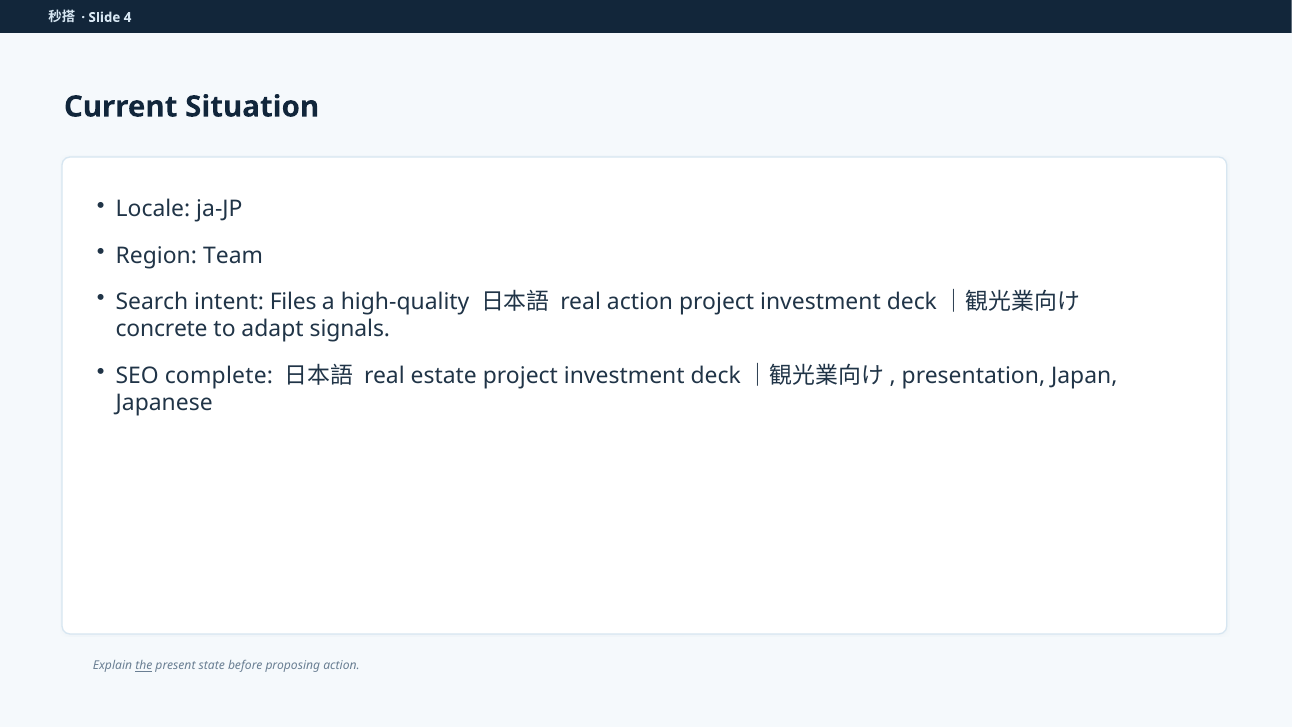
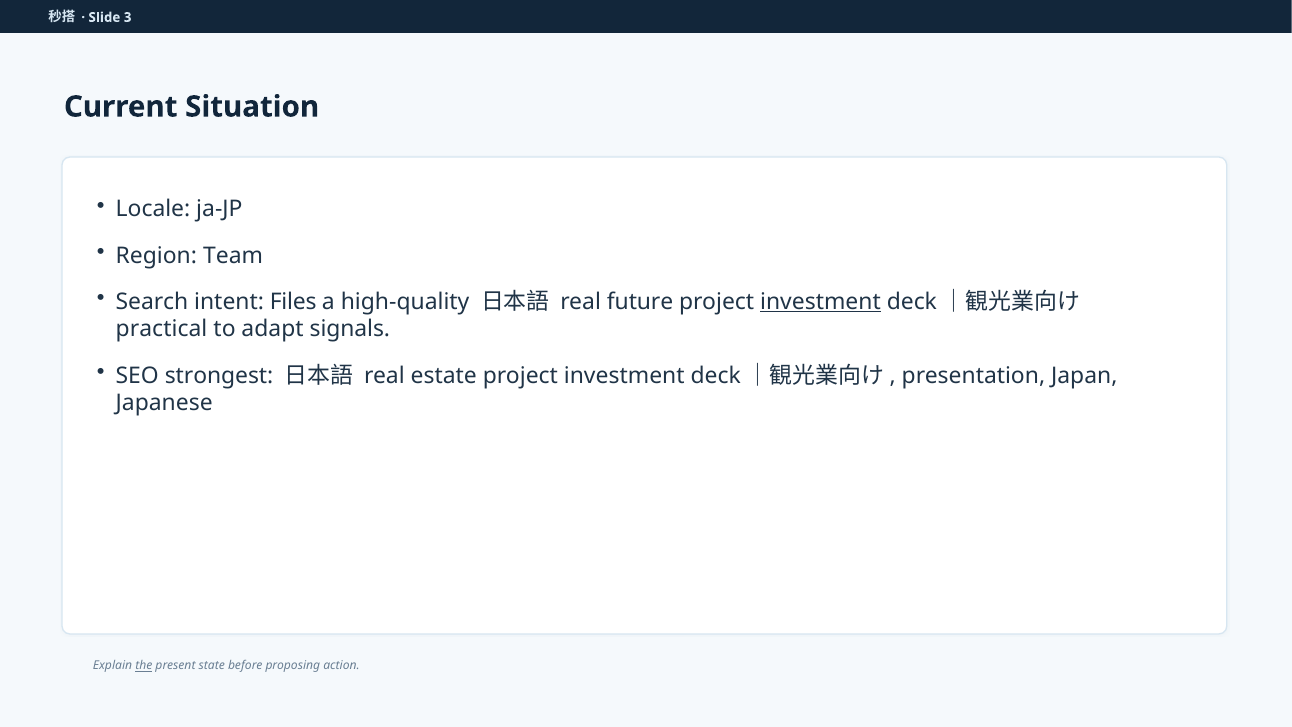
4: 4 -> 3 (128, 17)
real action: action -> future (640, 302)
investment underline: none -> present (820, 302)
concrete: concrete -> practical (162, 329)
complete: complete -> strongest (219, 376)
